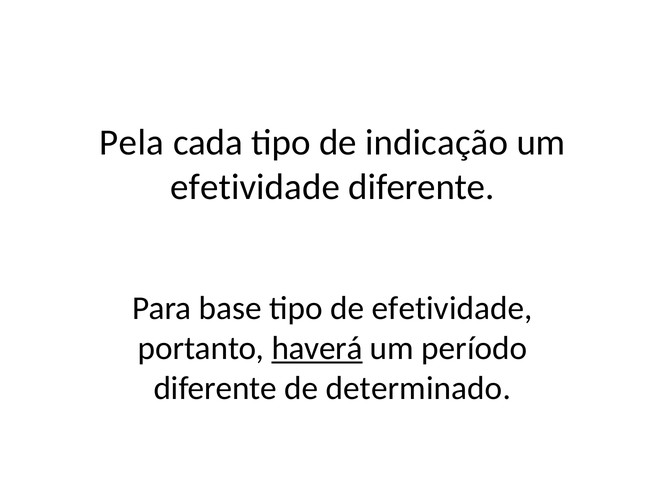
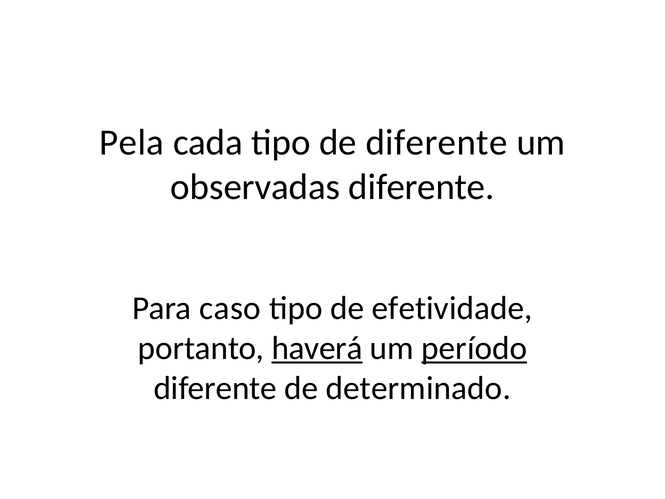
de indicação: indicação -> diferente (437, 142)
efetividade: efetividade -> observadas (255, 187)
base: base -> caso (230, 308)
período underline: none -> present (474, 348)
